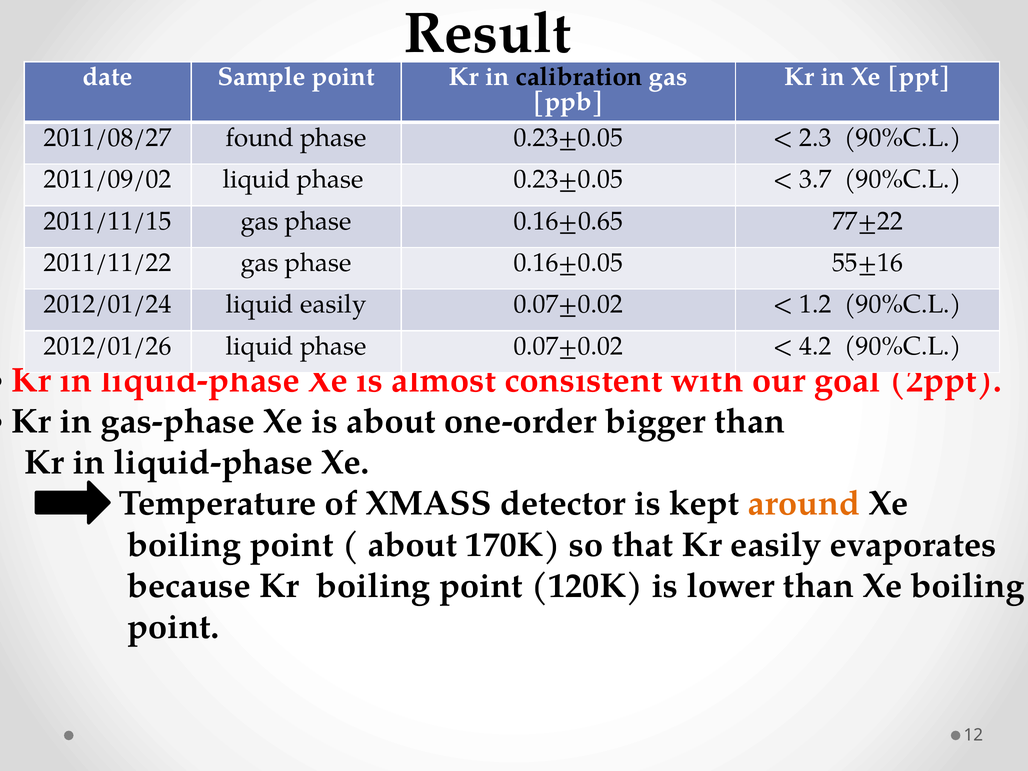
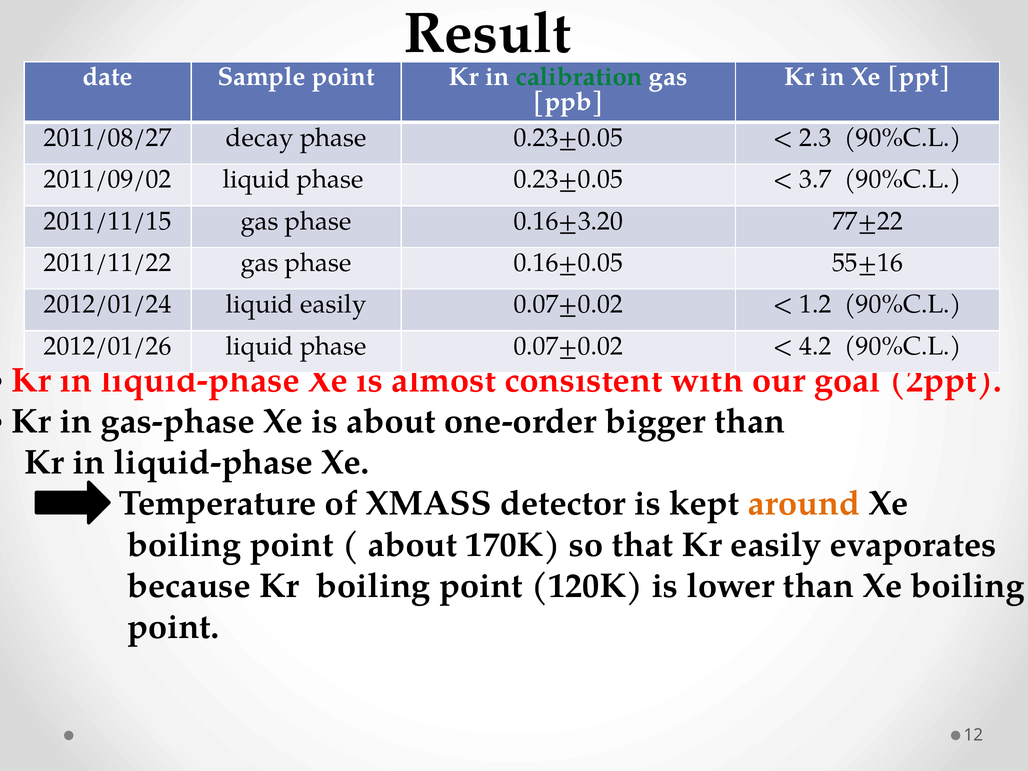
calibration colour: black -> green (579, 77)
found: found -> decay (260, 138)
0.16±0.65: 0.16±0.65 -> 0.16±3.20 (568, 221)
